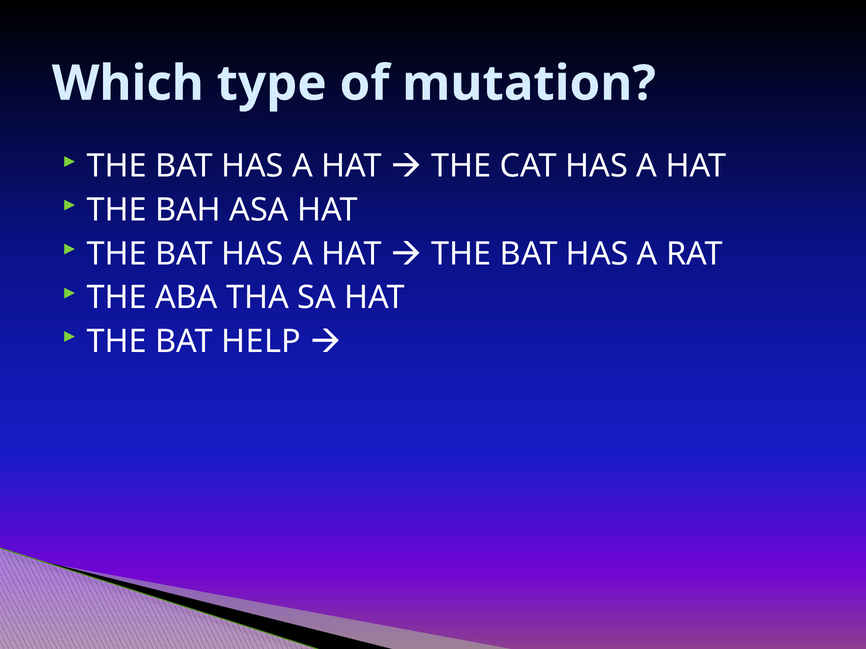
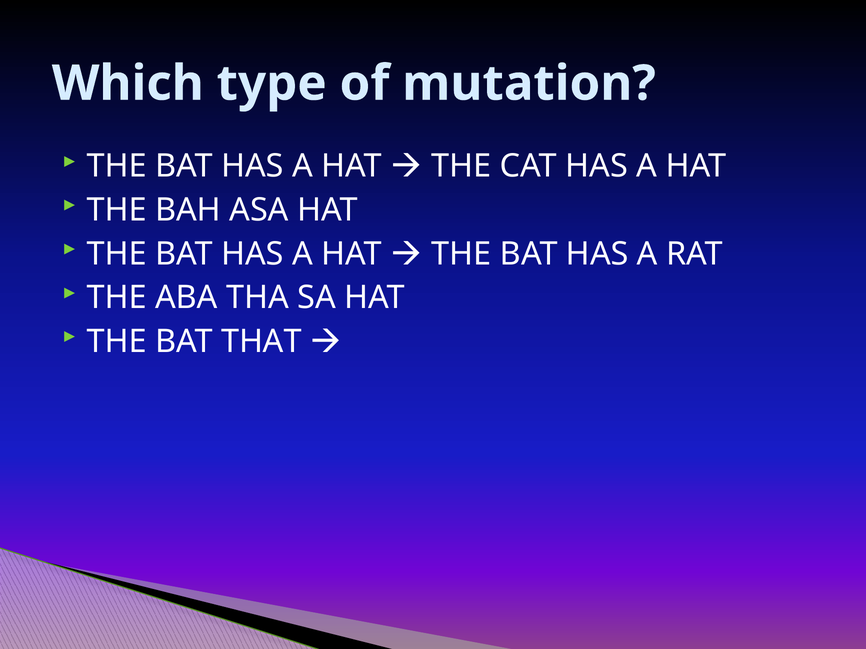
HELP: HELP -> THAT (261, 342)
